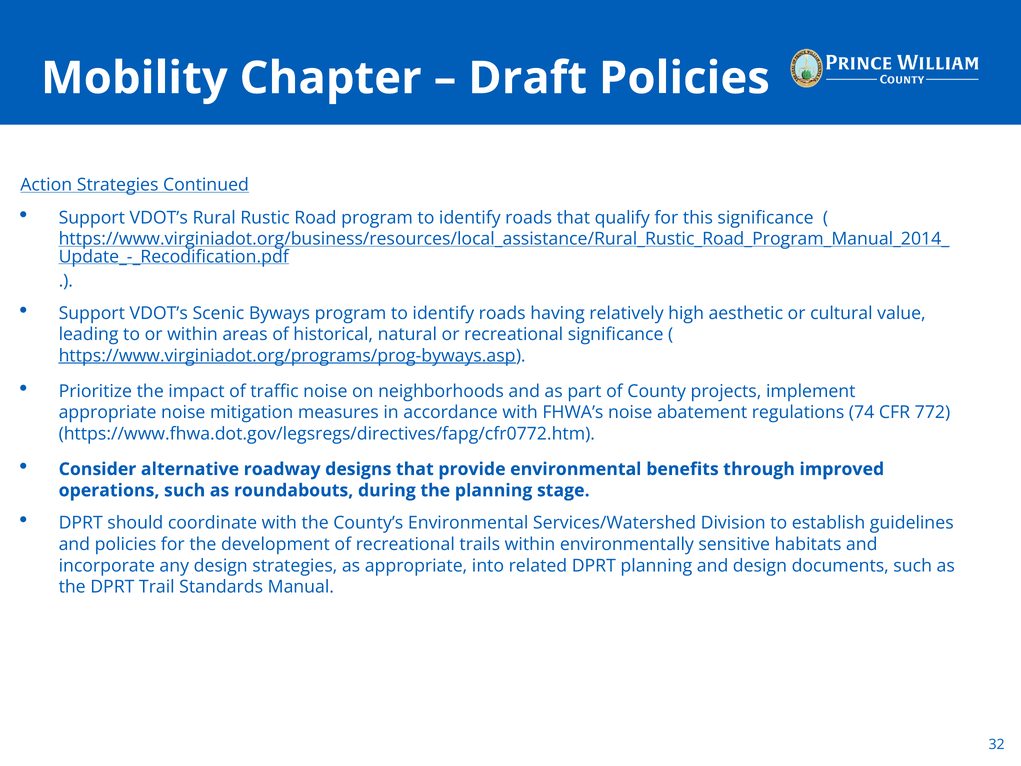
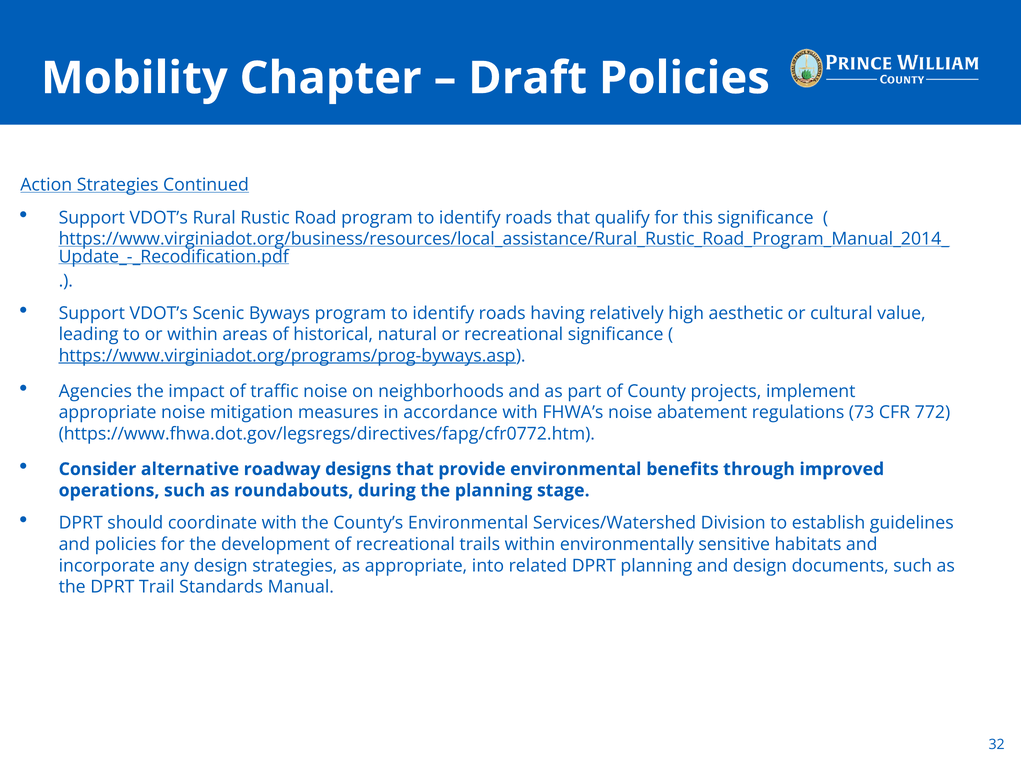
Prioritize: Prioritize -> Agencies (95, 391)
74: 74 -> 73 (862, 412)
